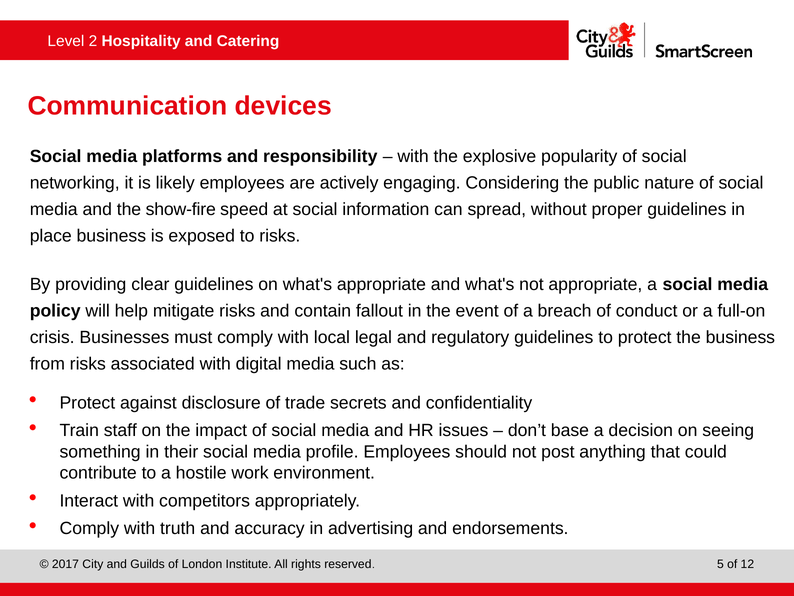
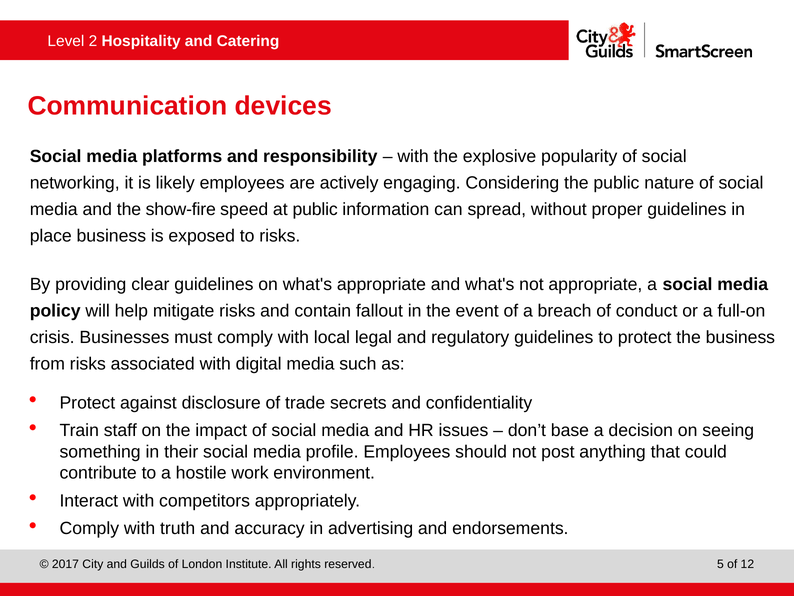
at social: social -> public (315, 209)
